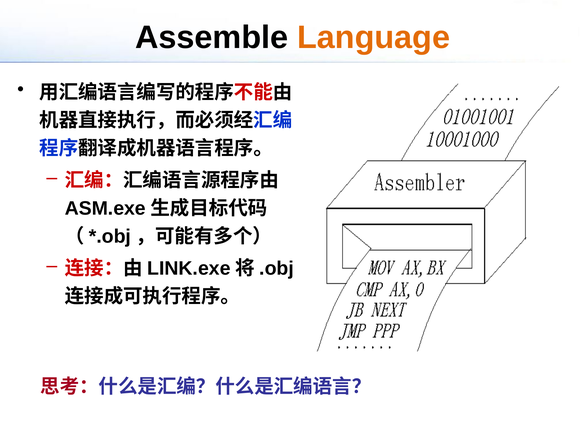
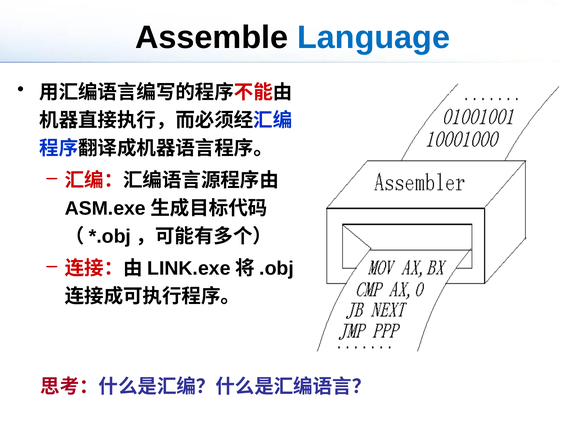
Language colour: orange -> blue (374, 37)
